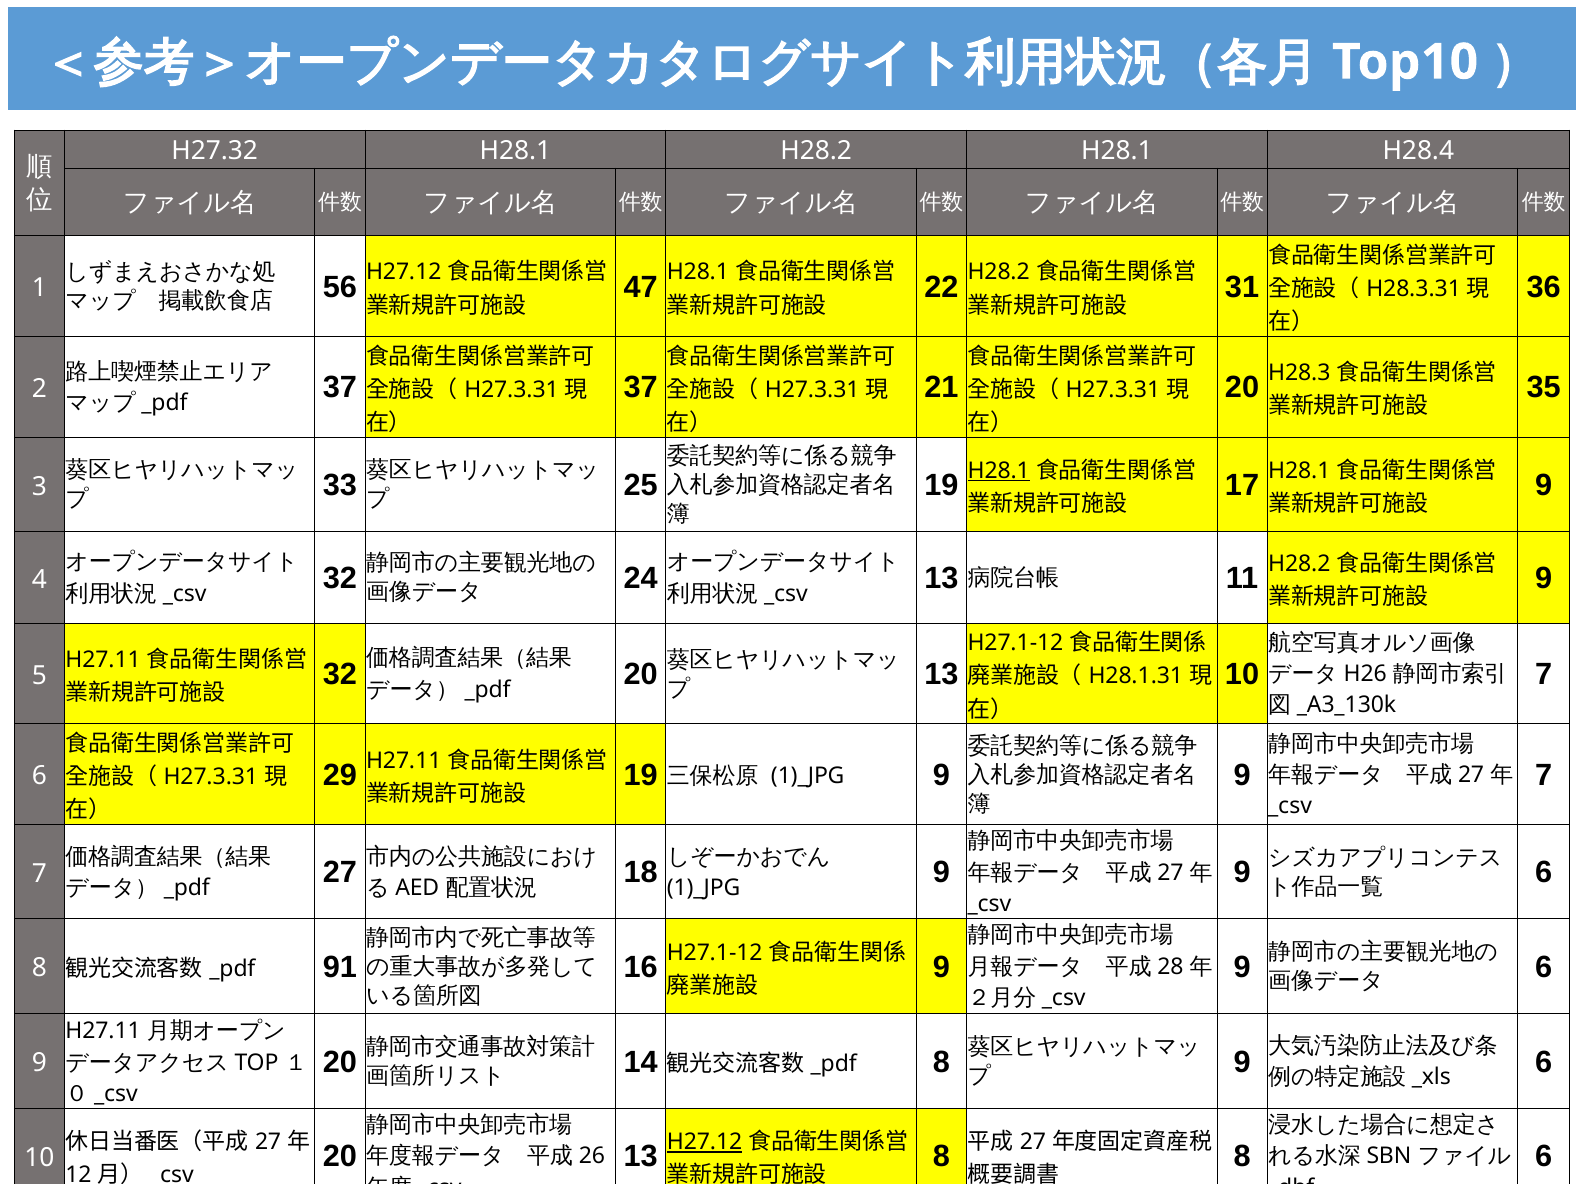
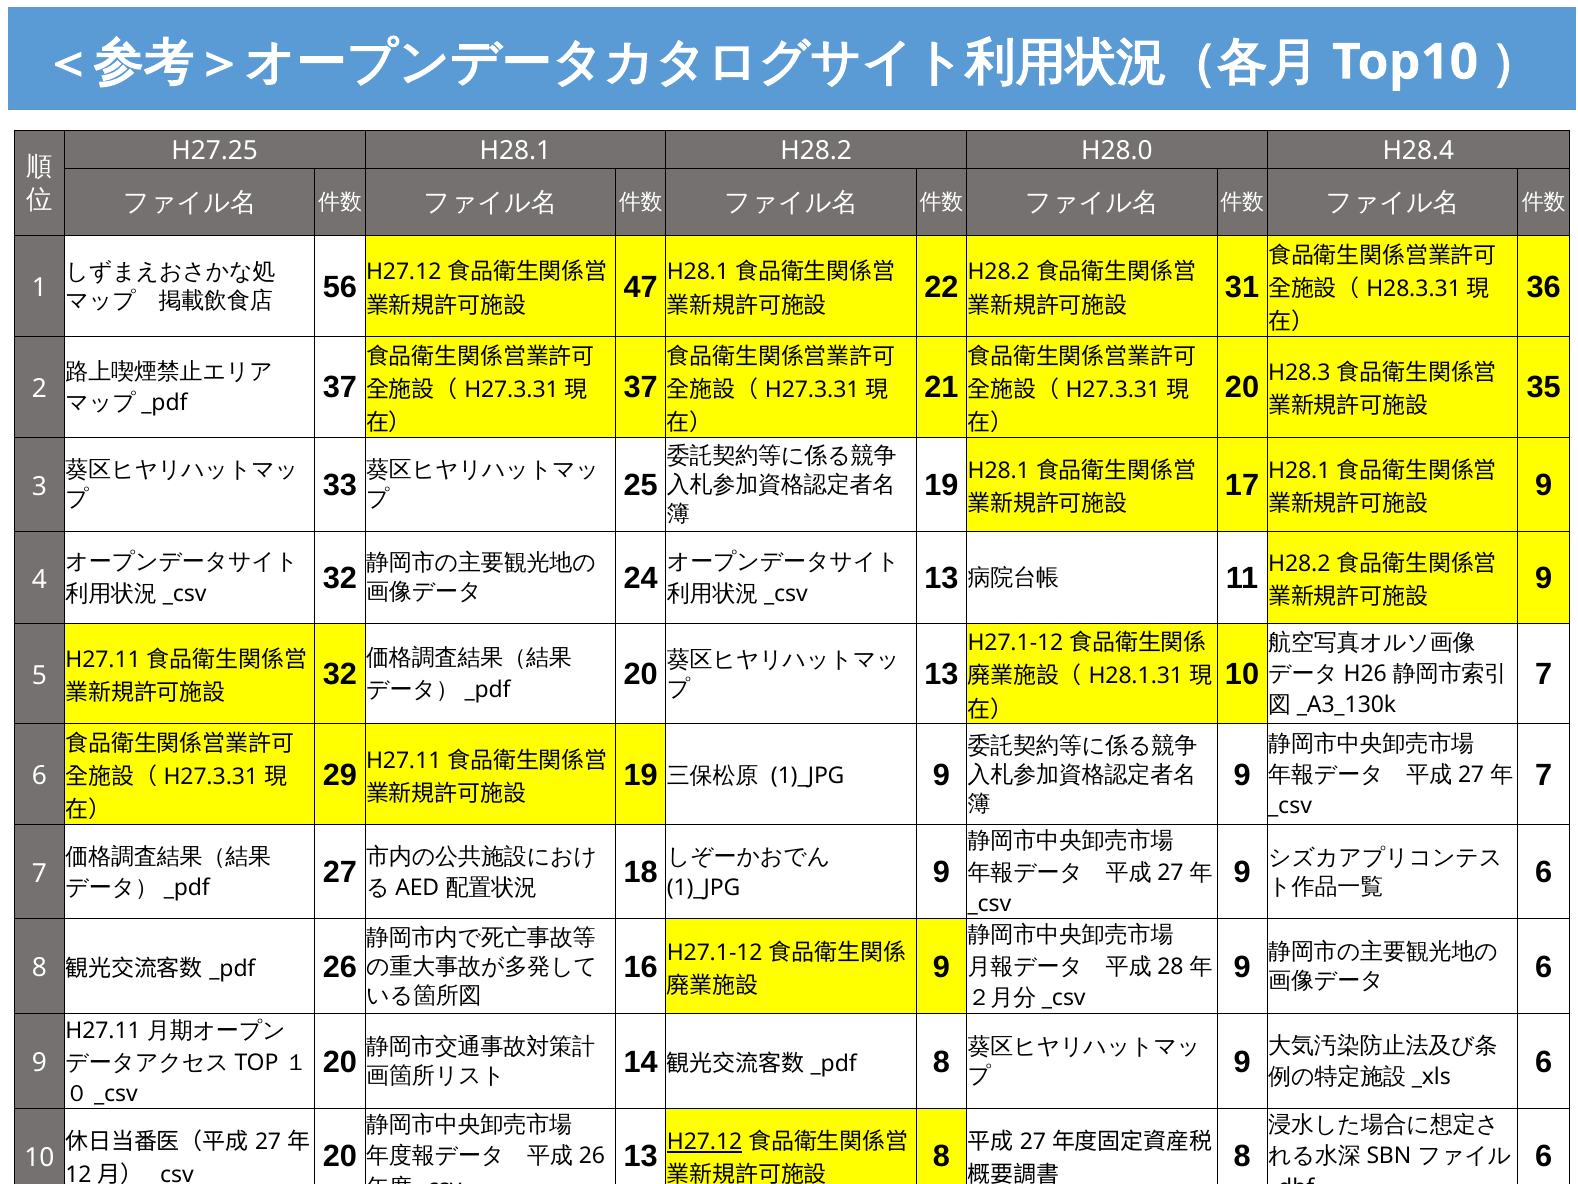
H27.32: H27.32 -> H27.25 (215, 151)
H28.2 H28.1: H28.1 -> H28.0 (1117, 151)
H28.1 underline: present -> none (999, 470)
91: 91 -> 26 (340, 967)
